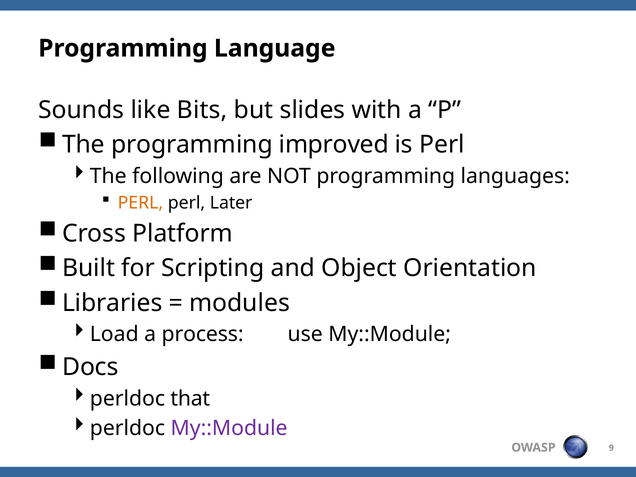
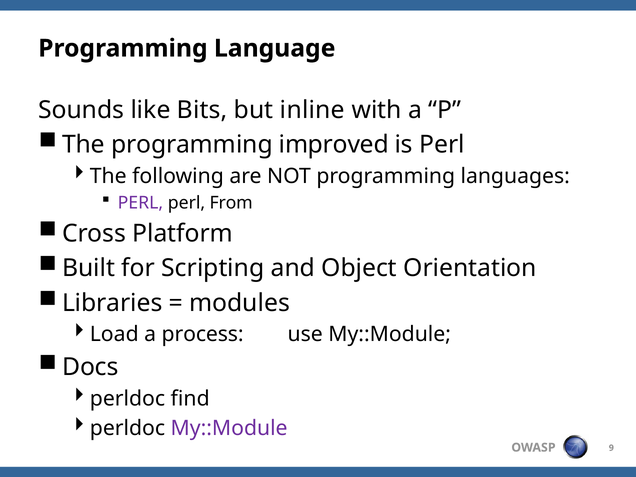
slides: slides -> inline (312, 110)
PERL colour: orange -> purple (140, 203)
Later: Later -> From (231, 203)
that: that -> find (190, 399)
